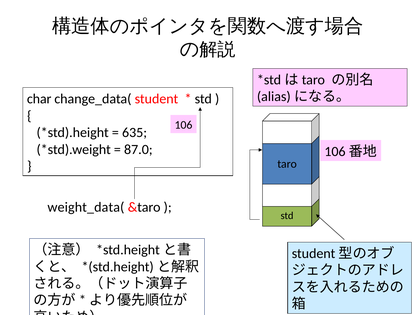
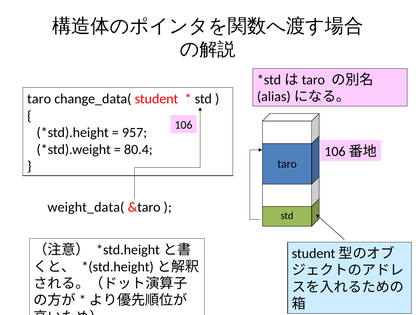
char: char -> taro (39, 99)
635: 635 -> 957 (135, 133)
87.0: 87.0 -> 80.4 (138, 149)
